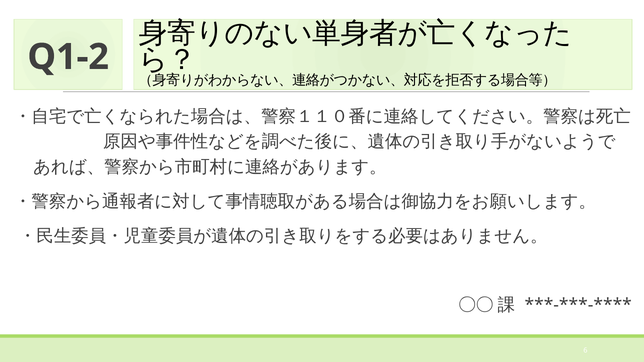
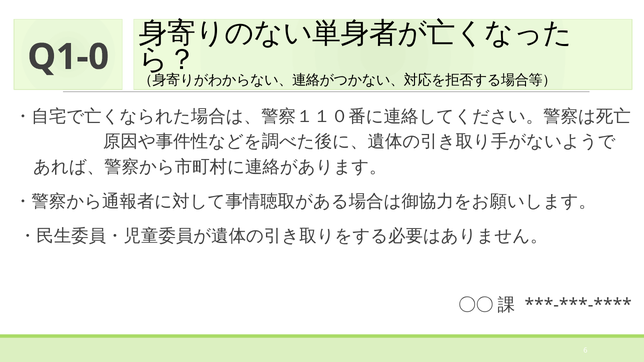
Q1-2: Q1-2 -> Q1-0 (68, 57)
